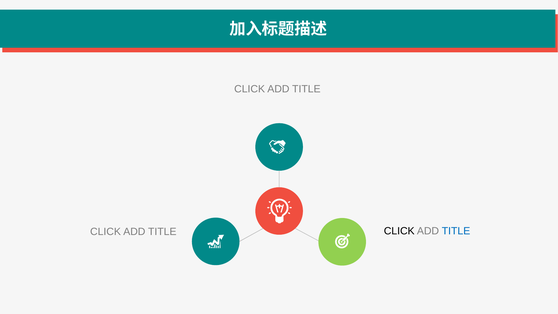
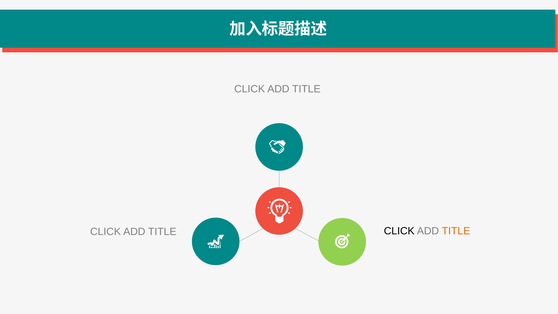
TITLE colour: blue -> orange (456, 231)
